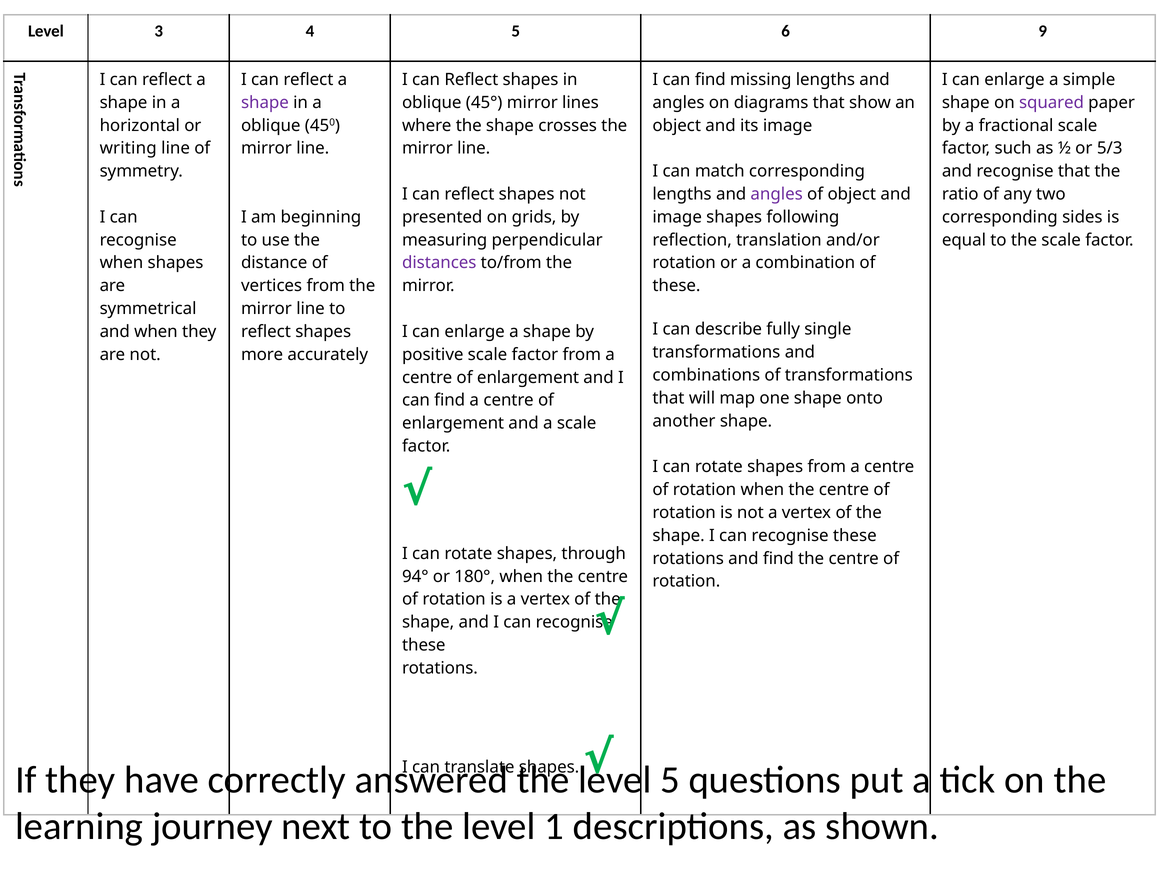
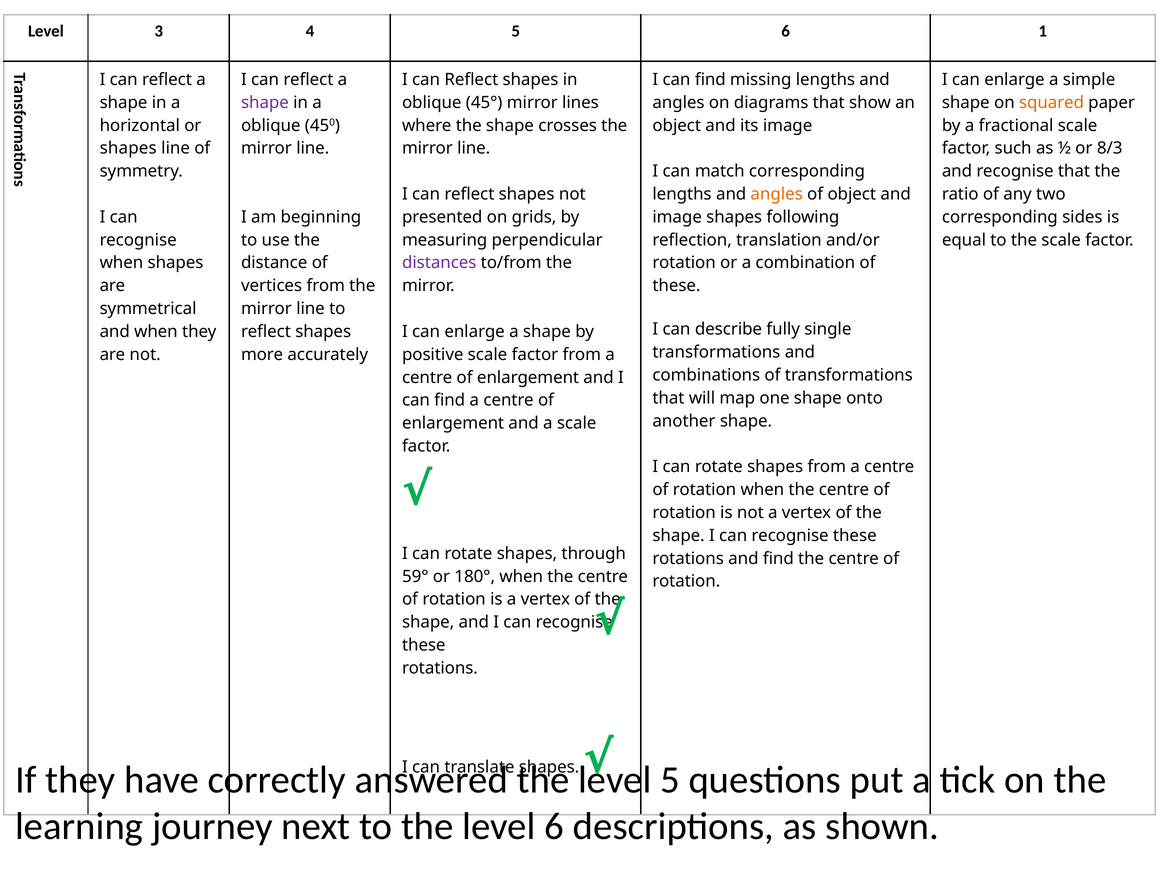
9: 9 -> 1 (1043, 31)
squared colour: purple -> orange (1052, 103)
writing: writing -> shapes (128, 148)
5/3: 5/3 -> 8/3 (1110, 148)
angles colour: purple -> orange (777, 194)
94°: 94° -> 59° (415, 576)
level 1: 1 -> 6 (554, 826)
